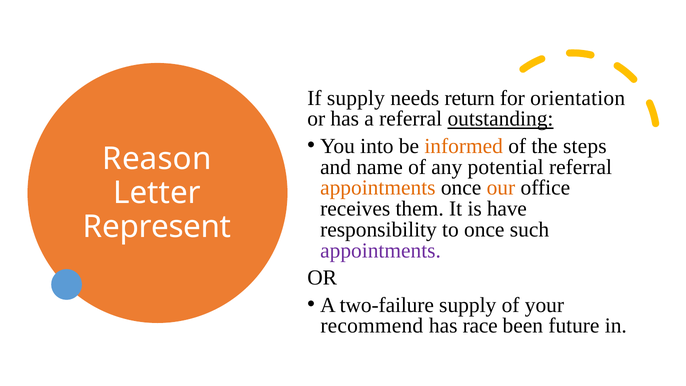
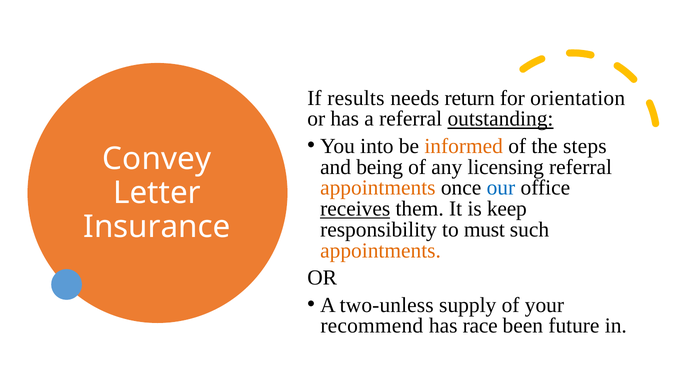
If supply: supply -> results (356, 98)
Reason: Reason -> Convey (157, 159)
name: name -> being (380, 167)
potential: potential -> licensing (506, 167)
our colour: orange -> blue (501, 188)
receives underline: none -> present (355, 209)
have: have -> keep (507, 209)
Represent: Represent -> Insurance (157, 227)
to once: once -> must (484, 230)
appointments colour: purple -> orange (381, 250)
two-failure: two-failure -> two-unless (387, 305)
